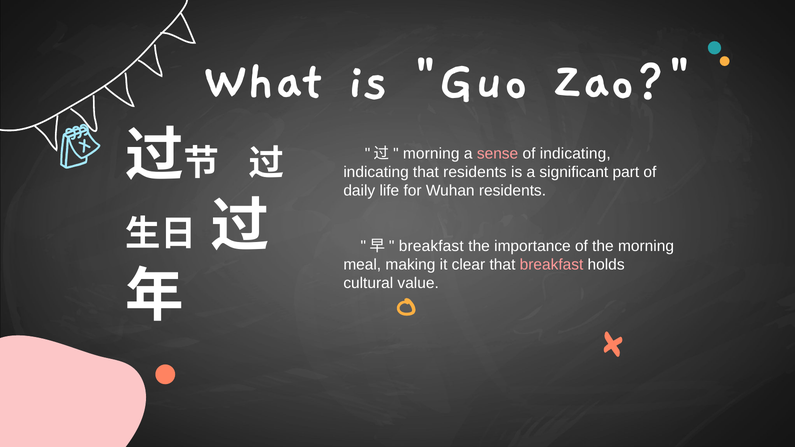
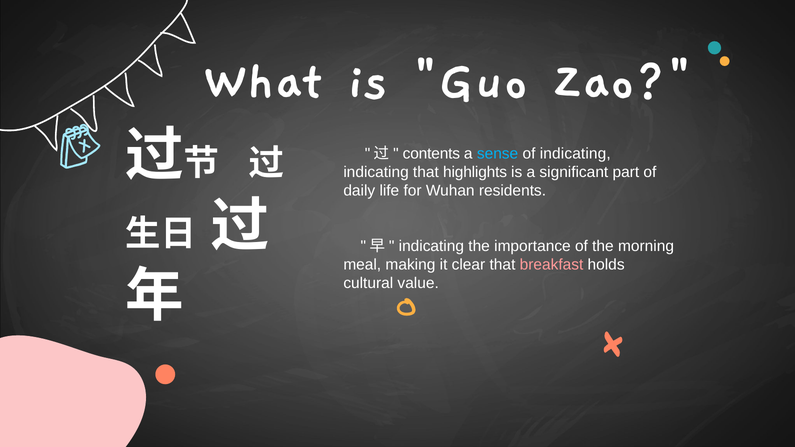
morning: morning -> contents (431, 154)
sense colour: pink -> light blue (498, 154)
that residents: residents -> highlights (475, 172)
breakfast: breakfast -> indicating (431, 246)
